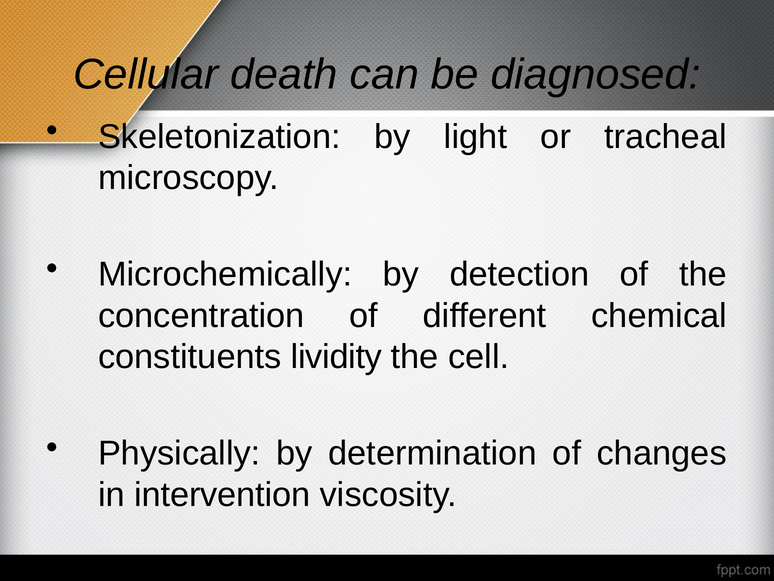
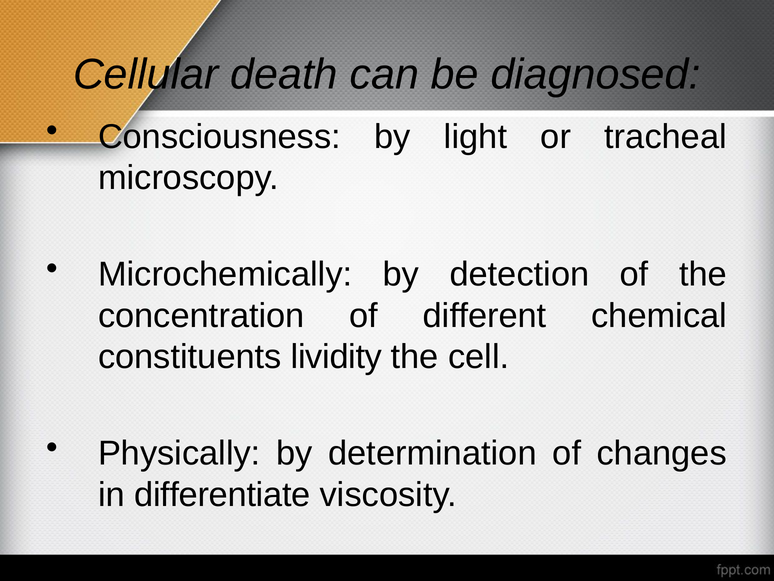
Skeletonization: Skeletonization -> Consciousness (219, 137)
intervention: intervention -> differentiate (222, 494)
